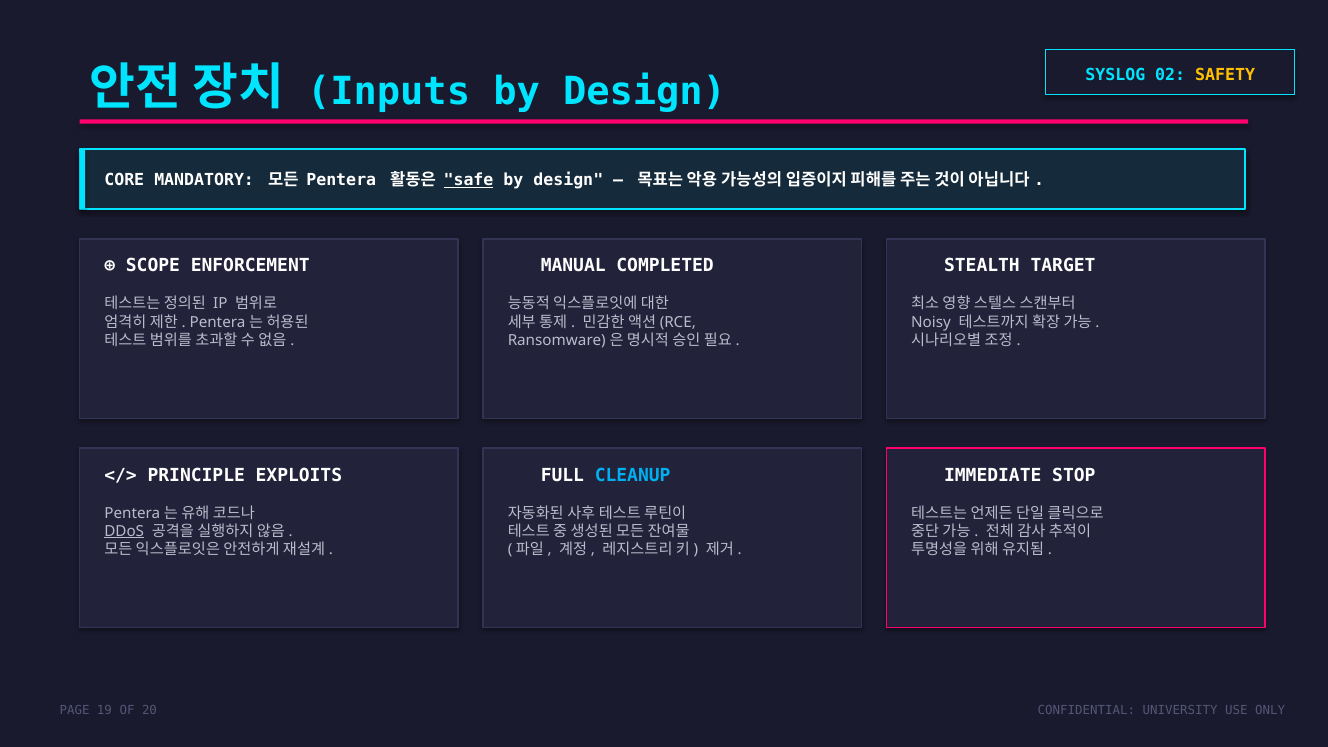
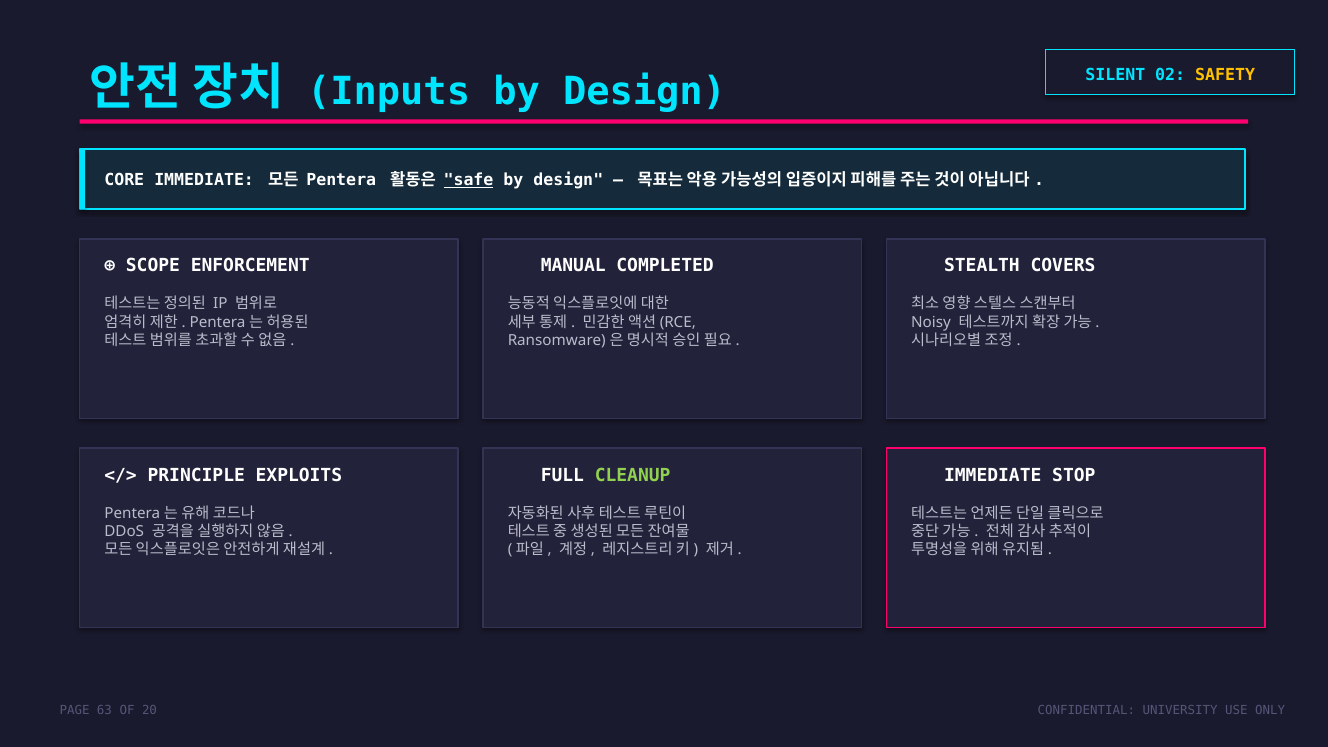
SYSLOG: SYSLOG -> SILENT (1115, 75)
CORE MANDATORY: MANDATORY -> IMMEDIATE (204, 180)
TARGET: TARGET -> COVERS (1063, 266)
CLEANUP colour: light blue -> light green (633, 475)
DDoS underline: present -> none (124, 531)
19: 19 -> 63 (104, 710)
